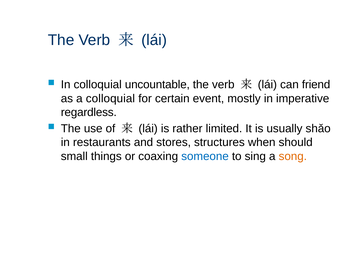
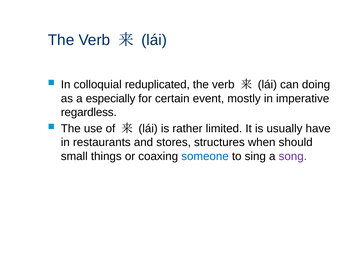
uncountable: uncountable -> reduplicated (157, 84)
friend: friend -> doing (316, 84)
a colloquial: colloquial -> especially (111, 98)
shǎo: shǎo -> have (318, 128)
song colour: orange -> purple (293, 156)
